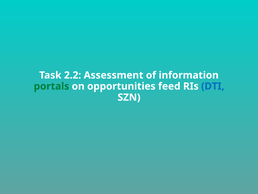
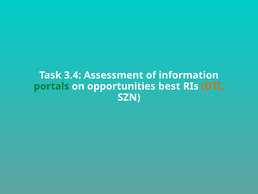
2.2: 2.2 -> 3.4 (73, 75)
feed: feed -> best (169, 86)
DTI colour: blue -> orange (213, 86)
